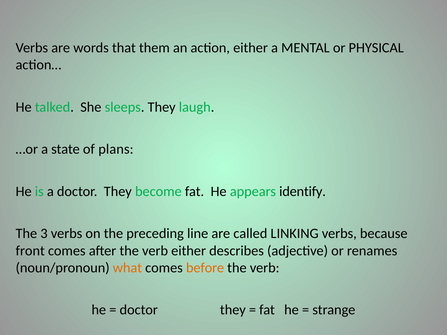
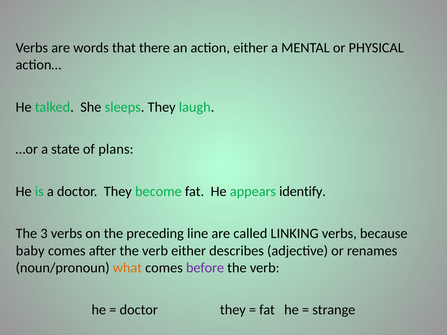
them: them -> there (154, 48)
front: front -> baby (30, 251)
before colour: orange -> purple (205, 268)
